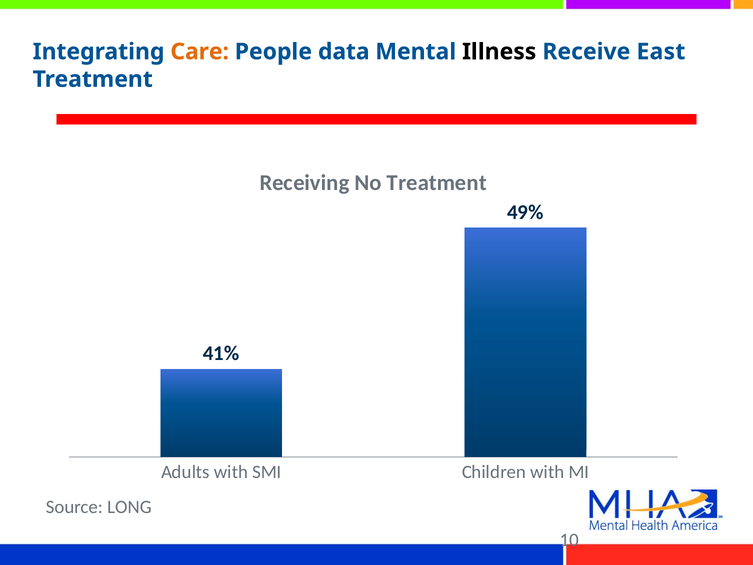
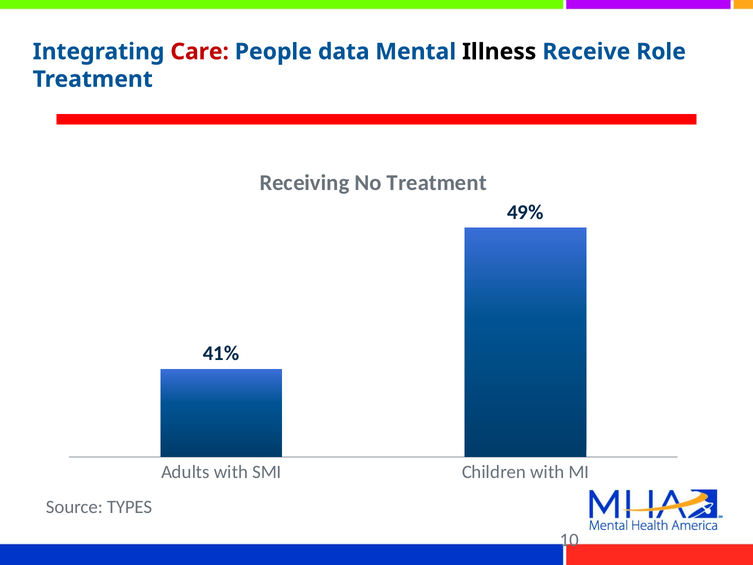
Care colour: orange -> red (200, 52)
East: East -> Role (661, 52)
LONG: LONG -> TYPES (130, 507)
